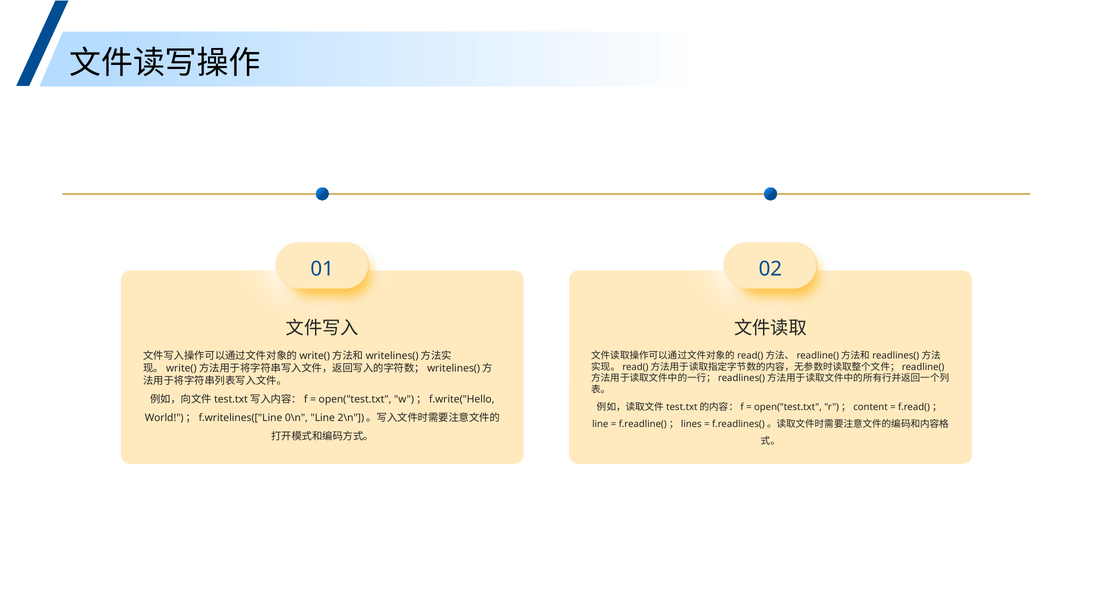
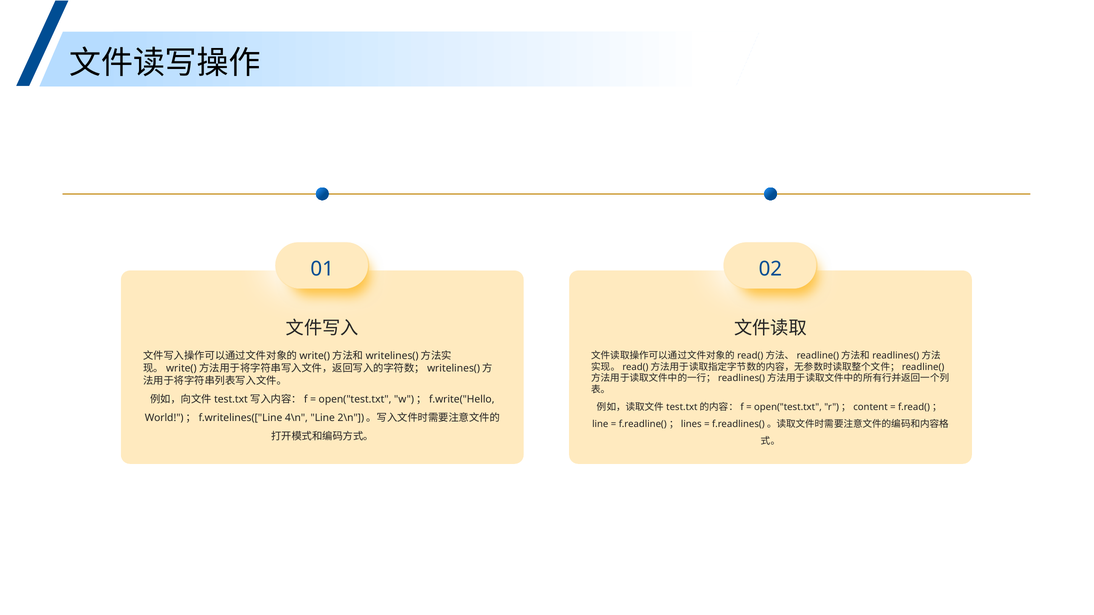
0\n: 0\n -> 4\n (296, 418)
